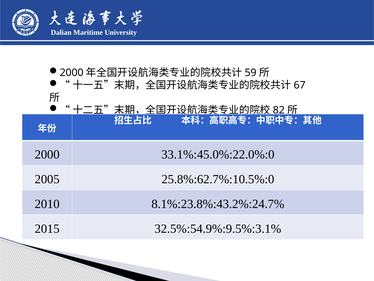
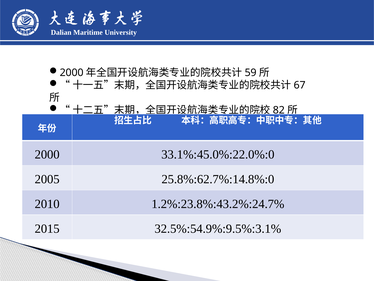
25.8%:62.7%:10.5%:0: 25.8%:62.7%:10.5%:0 -> 25.8%:62.7%:14.8%:0 (218, 179)
8.1%:23.8%:43.2%:24.7%: 8.1%:23.8%:43.2%:24.7% -> 1.2%:23.8%:43.2%:24.7% (218, 204)
